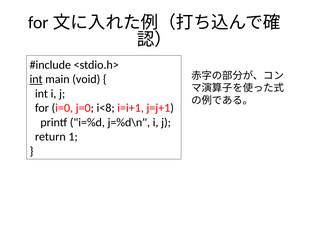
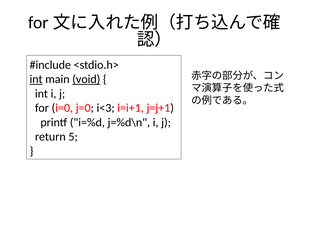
void underline: none -> present (86, 80)
i<8: i<8 -> i<3 (106, 108)
1: 1 -> 5 (73, 137)
